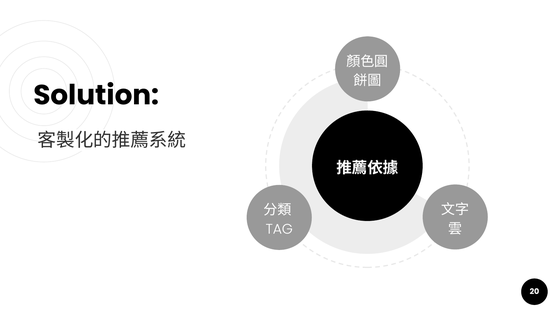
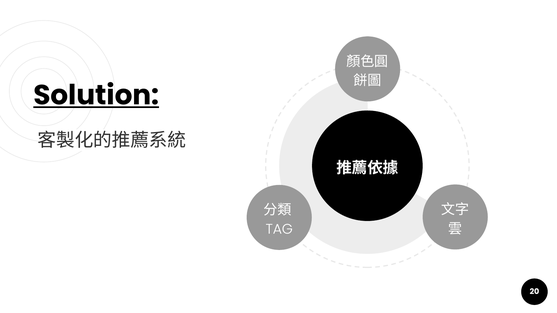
Solution underline: none -> present (96, 95)
